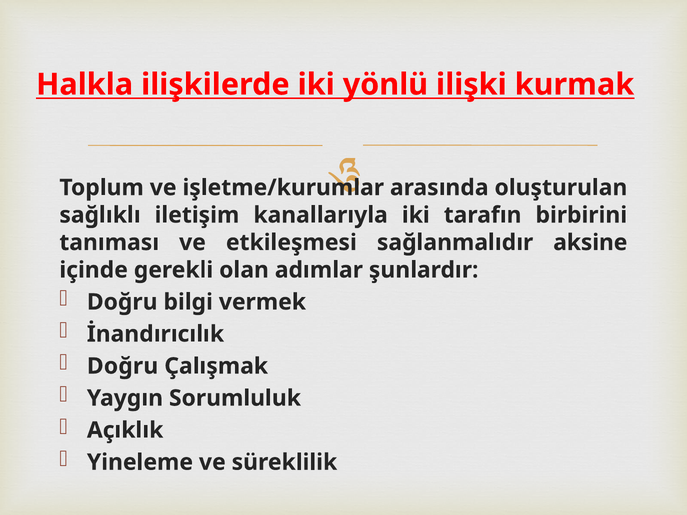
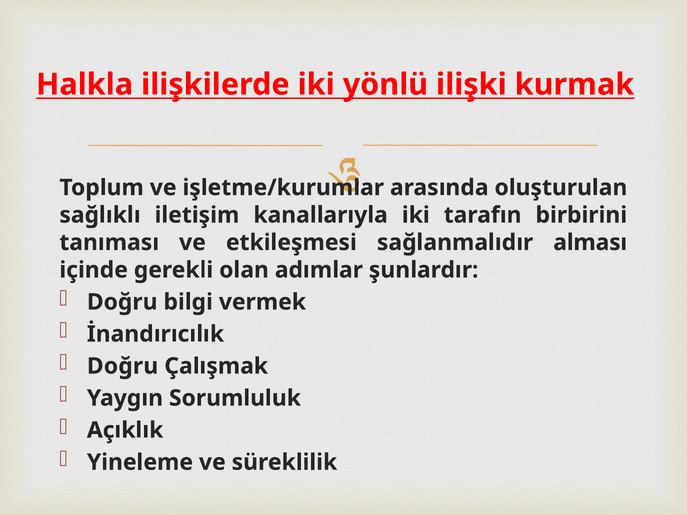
aksine: aksine -> alması (590, 243)
